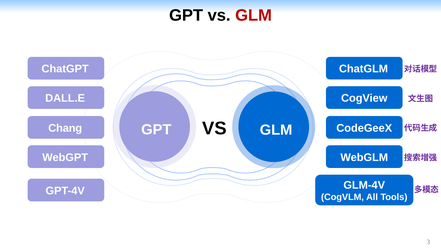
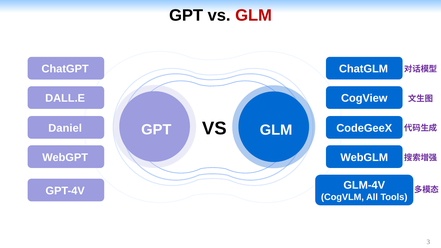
Chang: Chang -> Daniel (65, 128)
